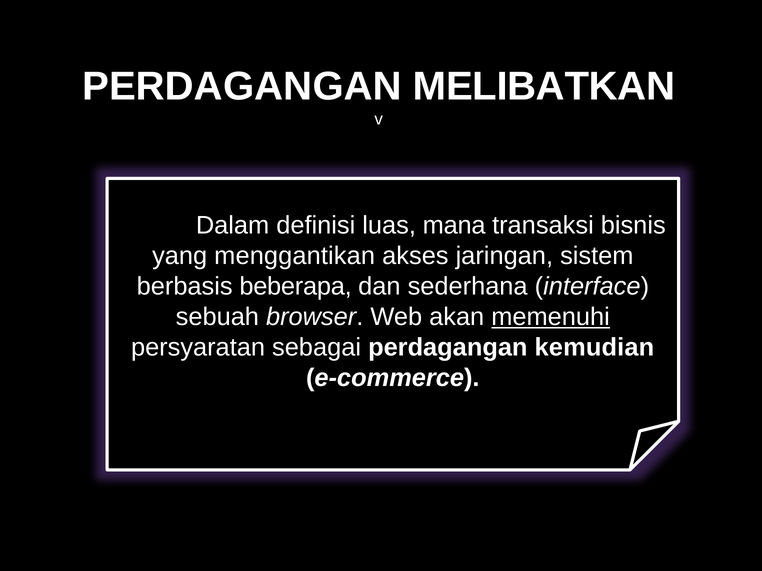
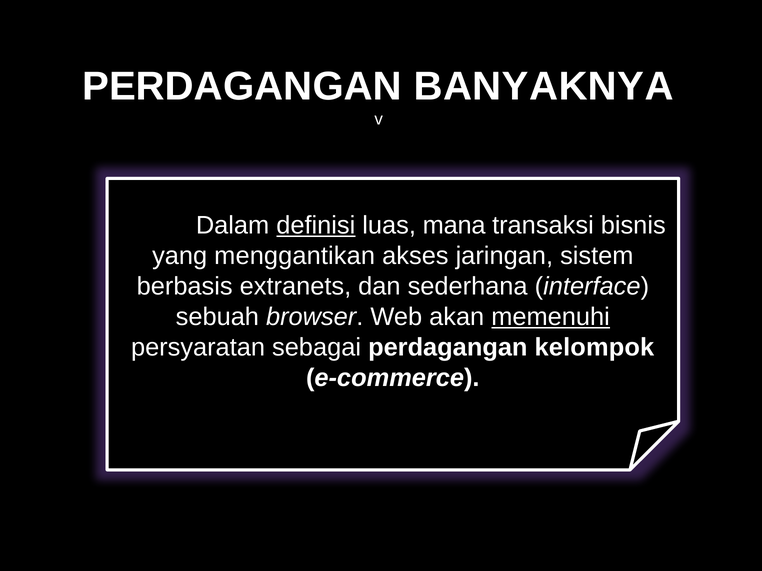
MELIBATKAN: MELIBATKAN -> BANYAKNYA (544, 87)
definisi underline: none -> present (316, 226)
beberapa: beberapa -> extranets (295, 287)
kemudian: kemudian -> kelompok (594, 348)
